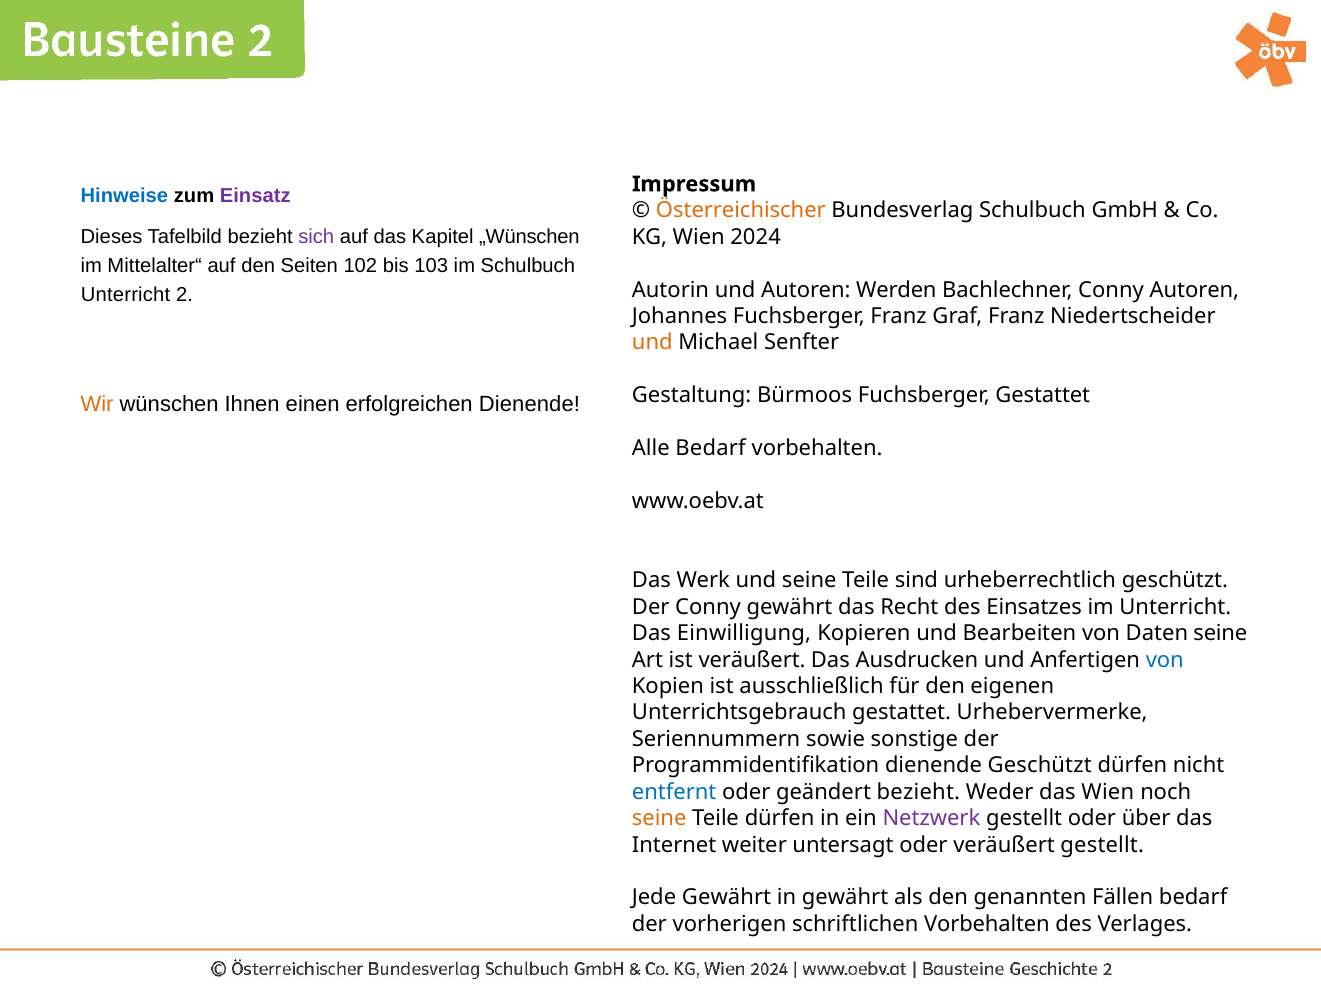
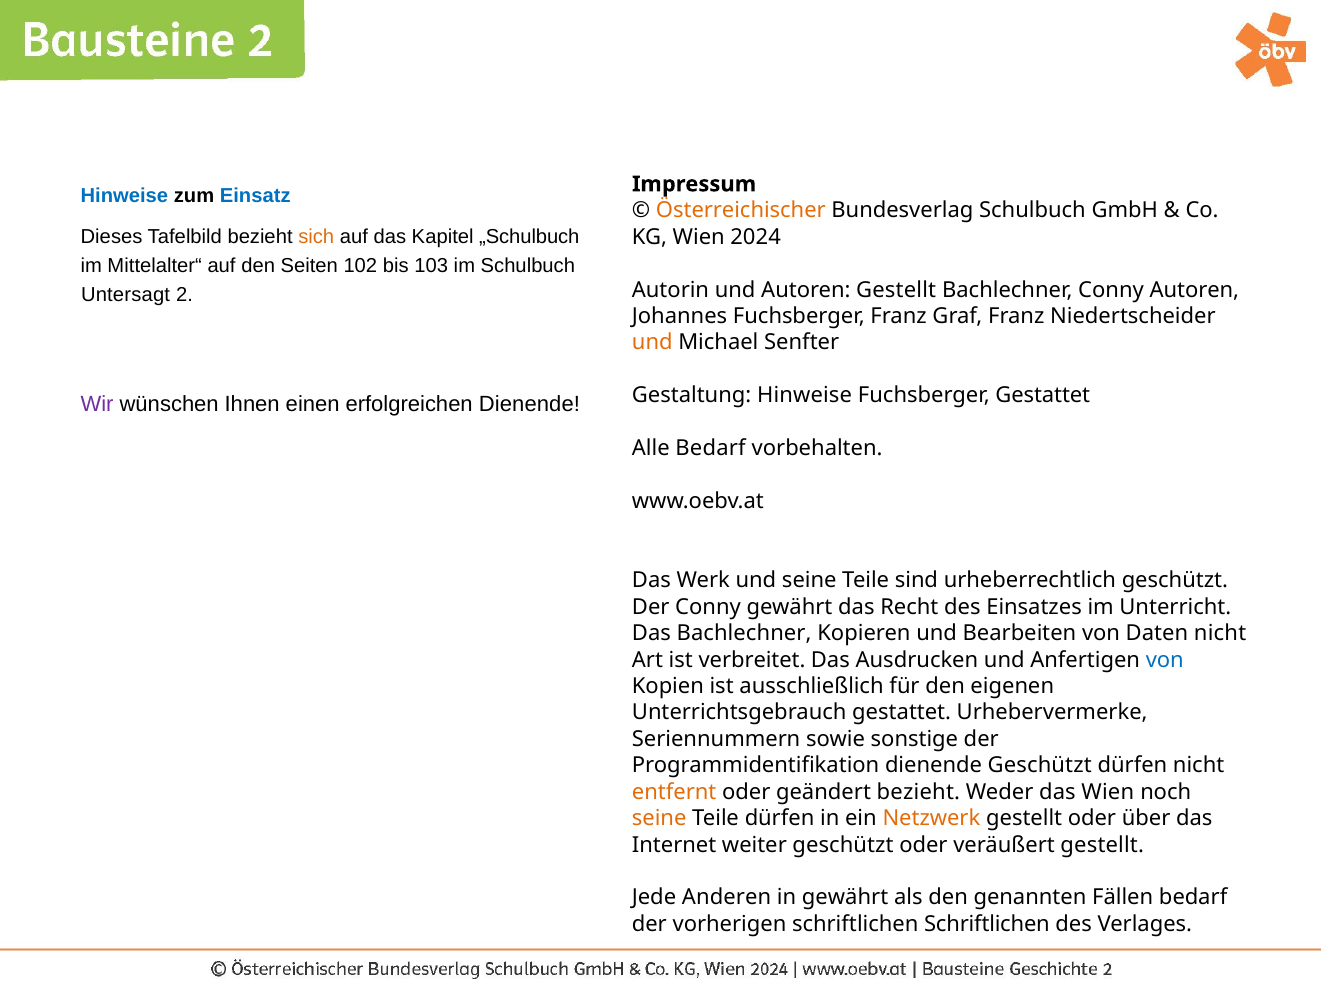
Einsatz colour: purple -> blue (255, 196)
sich colour: purple -> orange (316, 237)
„Wünschen: „Wünschen -> „Schulbuch (529, 237)
Autoren Werden: Werden -> Gestellt (896, 290)
Unterricht: Unterricht -> Untersagt (126, 295)
Gestaltung Bürmoos: Bürmoos -> Hinweise (805, 395)
Wir colour: orange -> purple (97, 404)
Das Einwilligung: Einwilligung -> Bachlechner (744, 633)
Daten seine: seine -> nicht (1220, 633)
ist veräußert: veräußert -> verbreitet (752, 660)
entfernt colour: blue -> orange (674, 792)
Netzwerk colour: purple -> orange (931, 818)
weiter untersagt: untersagt -> geschützt (843, 845)
Jede Gewährt: Gewährt -> Anderen (727, 897)
schriftlichen Vorbehalten: Vorbehalten -> Schriftlichen (987, 924)
